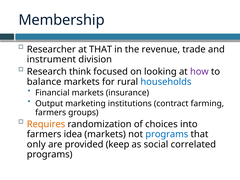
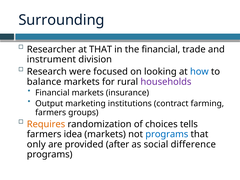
Membership: Membership -> Surrounding (62, 20)
the revenue: revenue -> financial (161, 49)
think: think -> were (80, 72)
how colour: purple -> blue (199, 72)
households colour: blue -> purple (166, 82)
into: into -> tells (189, 124)
keep: keep -> after (118, 144)
correlated: correlated -> difference (193, 144)
